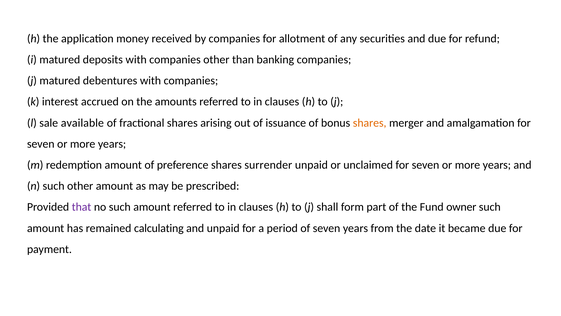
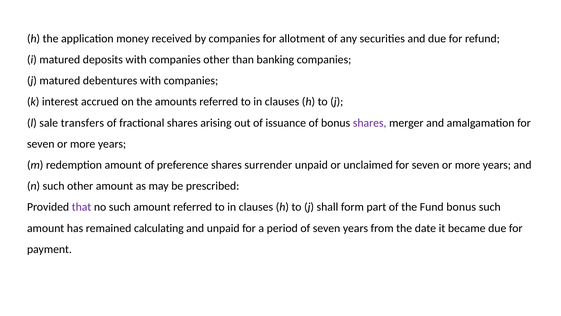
available: available -> transfers (82, 123)
shares colour: orange -> purple (370, 123)
Fund owner: owner -> bonus (461, 207)
